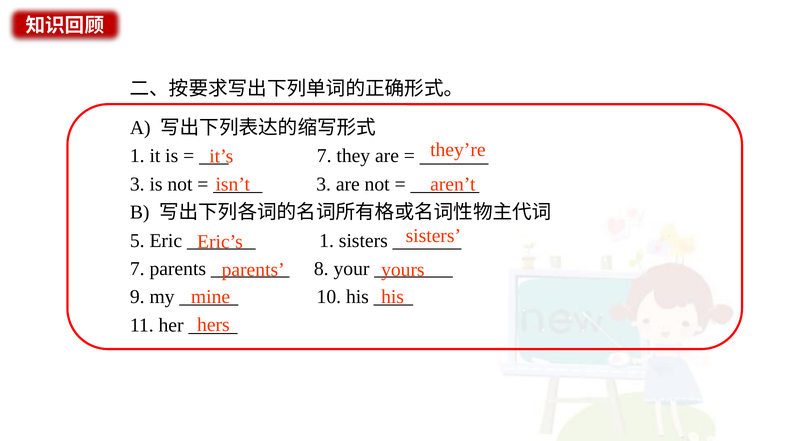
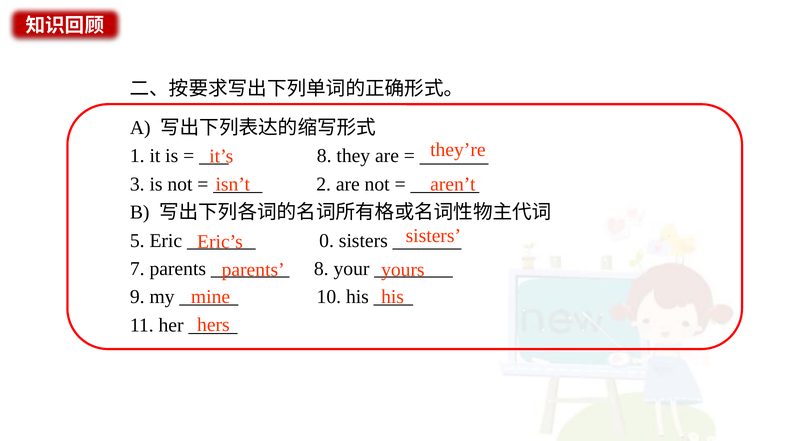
7: 7 -> 8 (324, 156)
3: 3 -> 2 (324, 184)
1: 1 -> 0 (327, 241)
